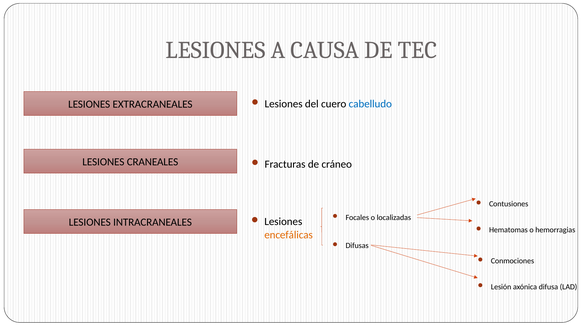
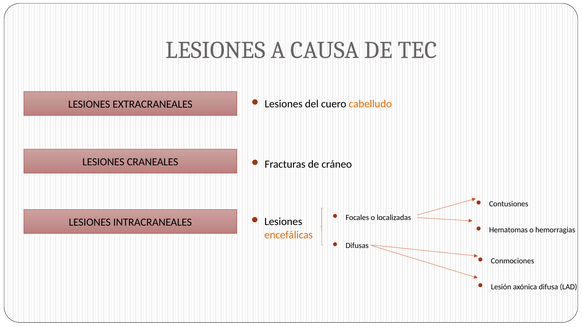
cabelludo colour: blue -> orange (370, 104)
